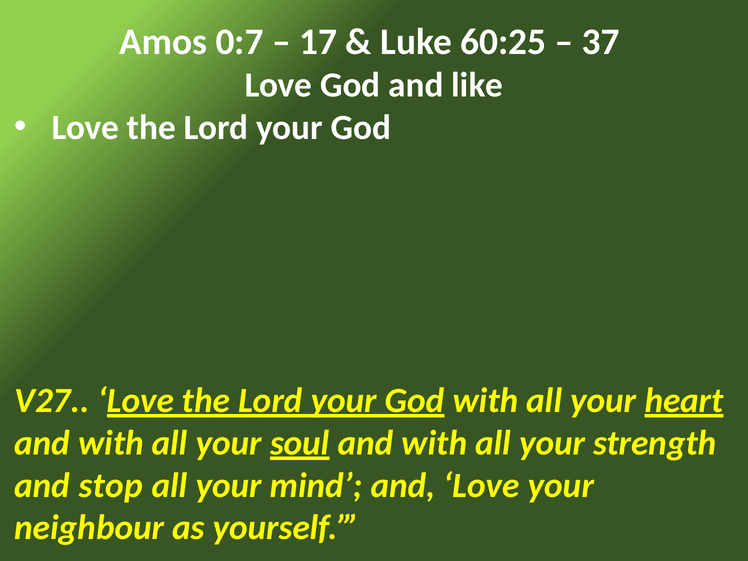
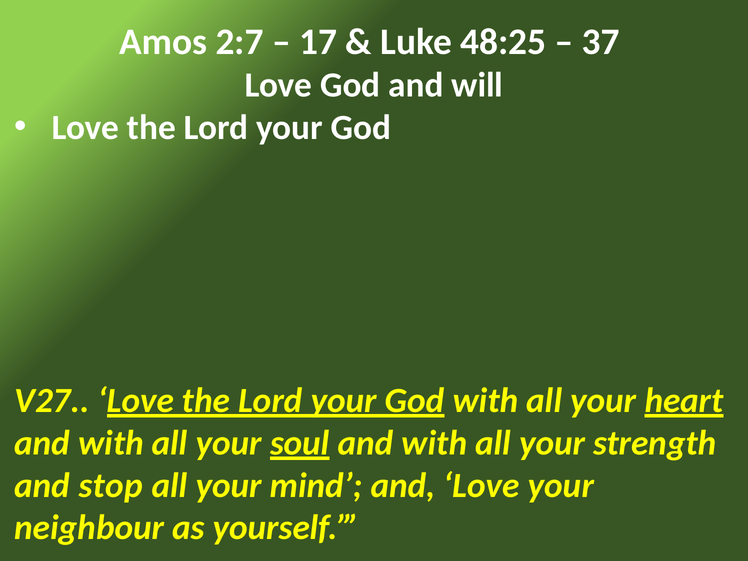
0:7: 0:7 -> 2:7 (240, 42)
60:25: 60:25 -> 48:25 (503, 42)
like: like -> will (477, 85)
